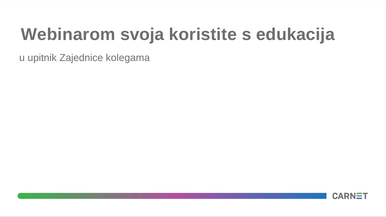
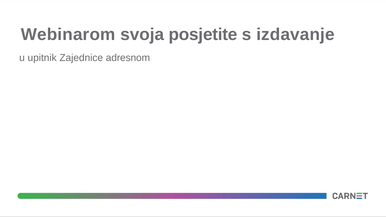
koristite: koristite -> posjetite (203, 34)
edukacija: edukacija -> izdavanje (295, 34)
kolegama: kolegama -> adresnom (128, 58)
